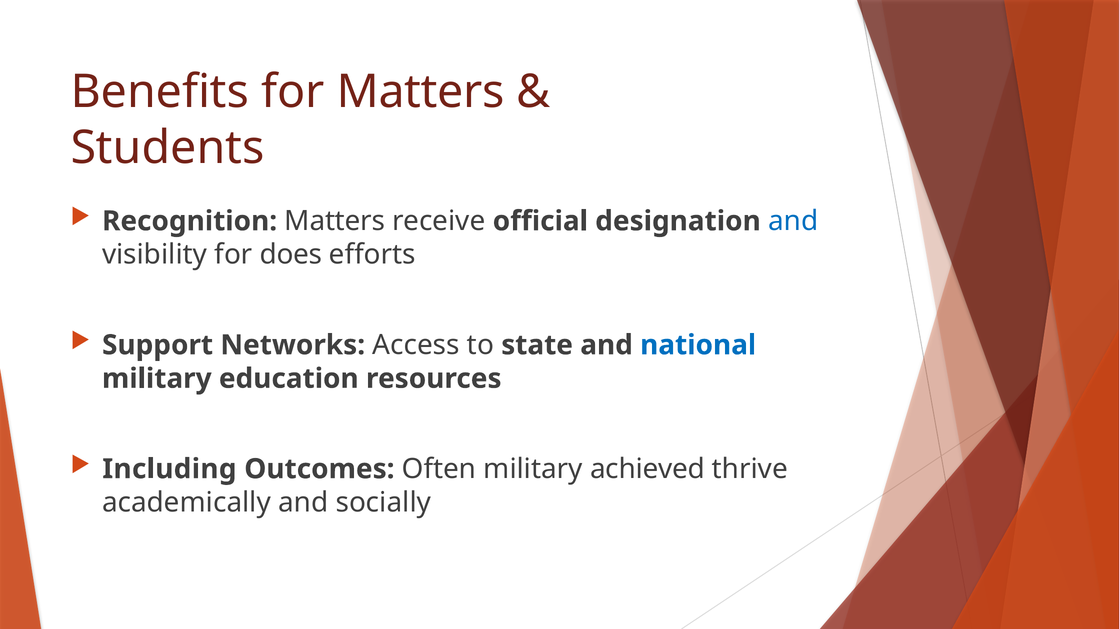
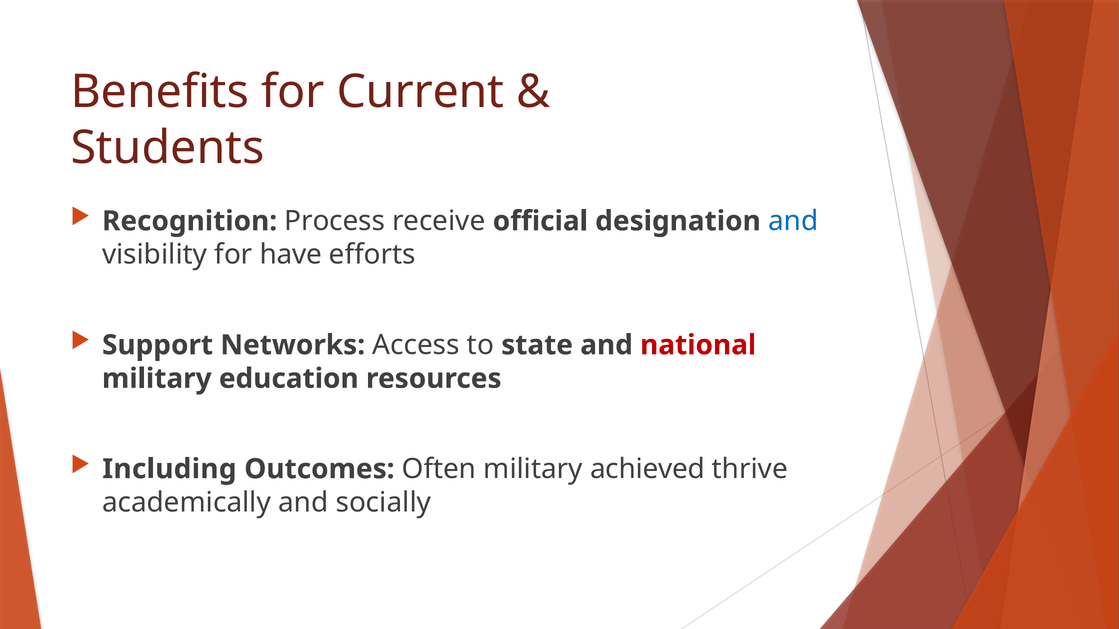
for Matters: Matters -> Current (420, 92)
Recognition Matters: Matters -> Process (335, 221)
does: does -> have (291, 255)
national colour: blue -> red (698, 345)
